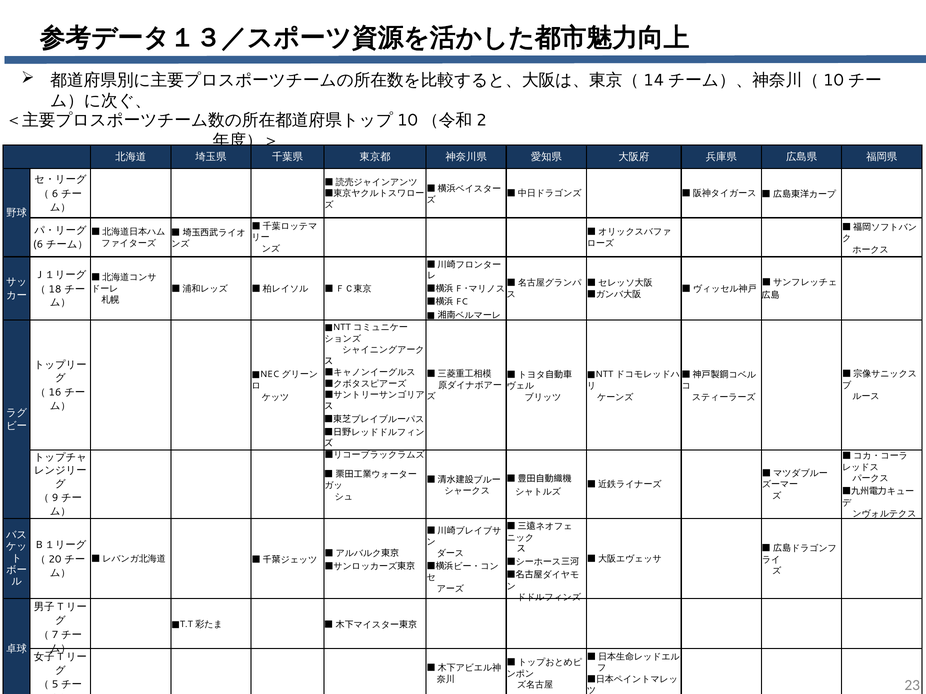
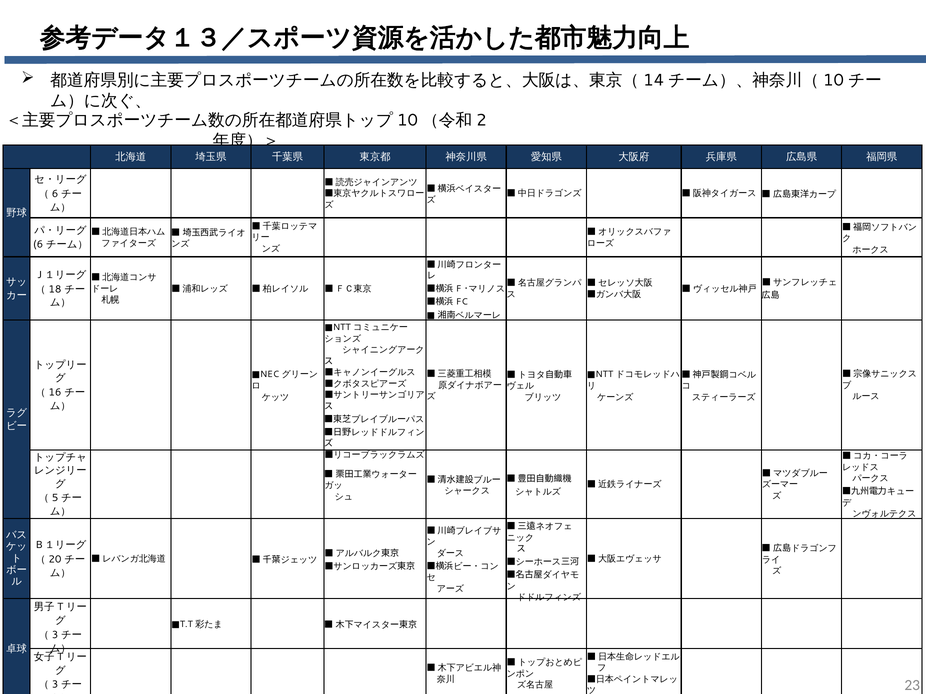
9: 9 -> 5 (55, 498)
7: 7 -> 3 (55, 635)
5: 5 -> 3 (55, 685)
